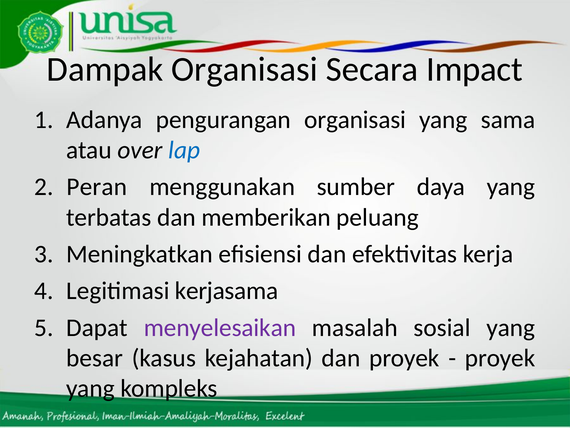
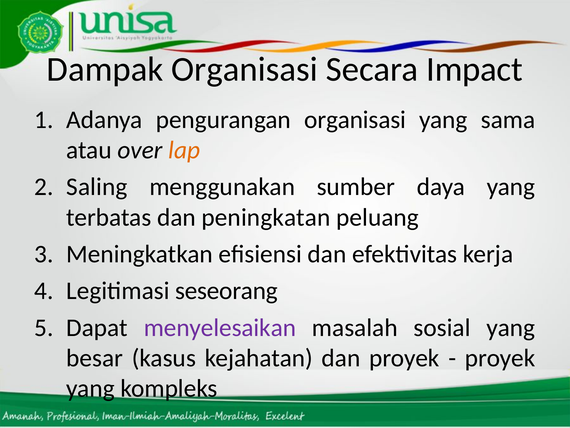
lap colour: blue -> orange (184, 150)
Peran: Peran -> Saling (97, 187)
memberikan: memberikan -> peningkatan (266, 217)
kerjasama: kerjasama -> seseorang (227, 291)
